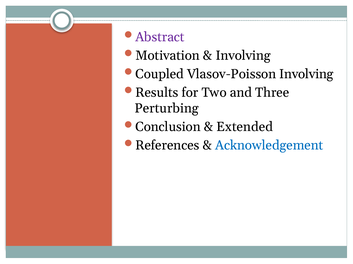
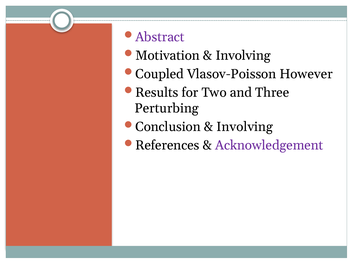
Vlasov-Poisson Involving: Involving -> However (306, 74)
Extended: Extended -> Involving (245, 127)
Acknowledgement colour: blue -> purple (269, 146)
